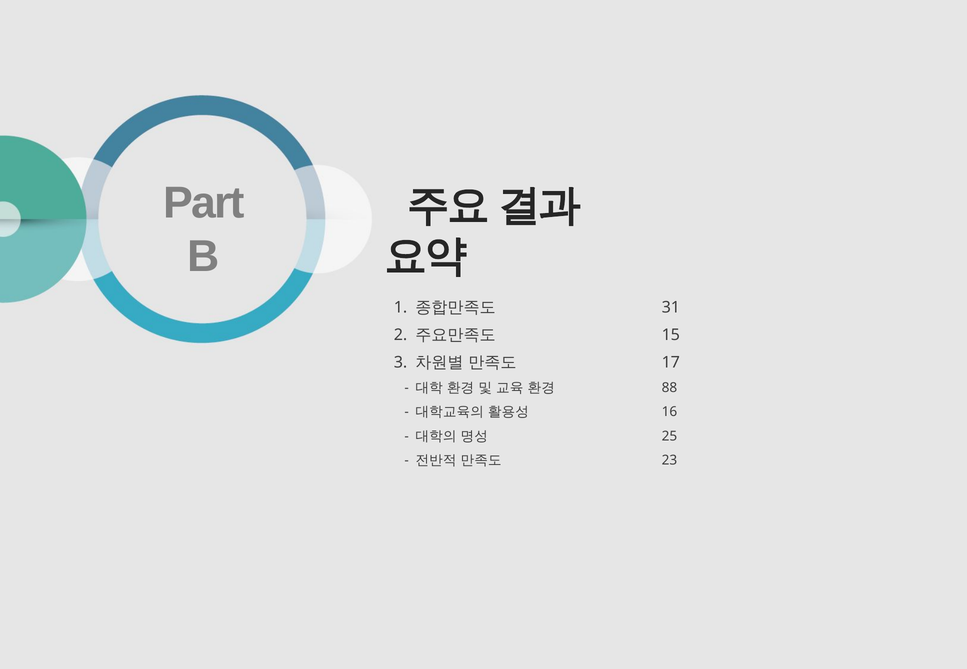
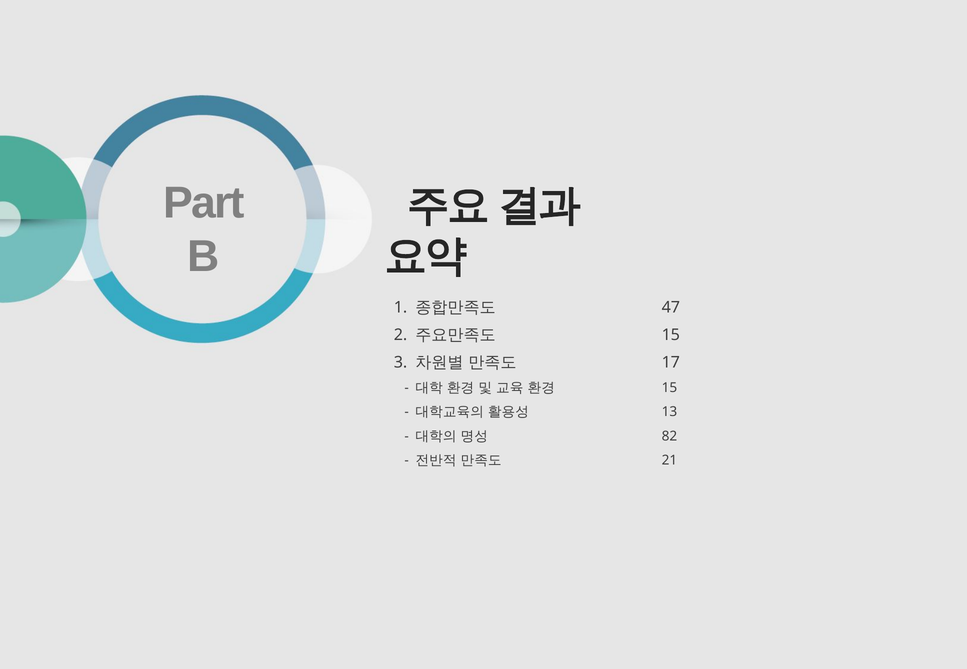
31: 31 -> 47 (671, 308)
88: 88 -> 15 (669, 388)
16: 16 -> 13 (669, 412)
25: 25 -> 82 (669, 436)
23: 23 -> 21 (669, 460)
